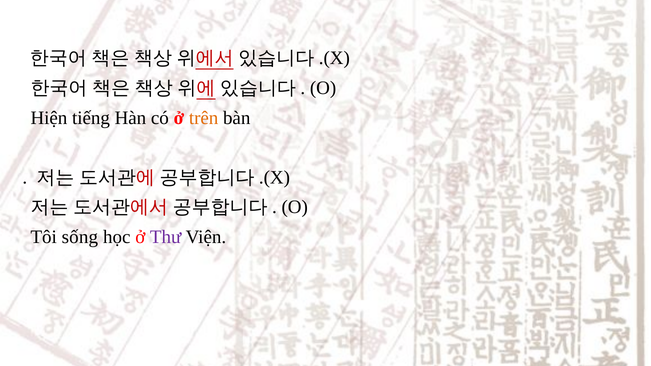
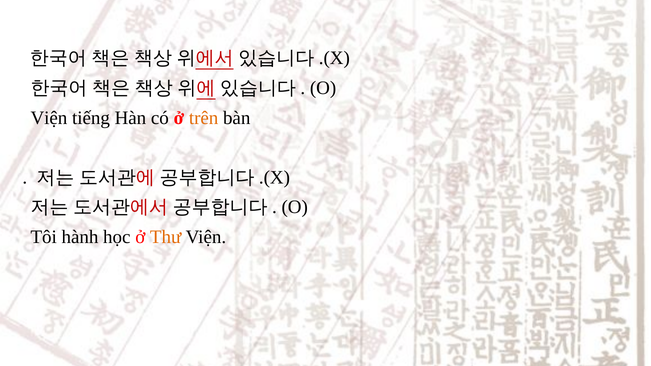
Hiện: Hiện -> Viện (49, 118)
sống: sống -> hành (80, 237)
Thư colour: purple -> orange (166, 237)
